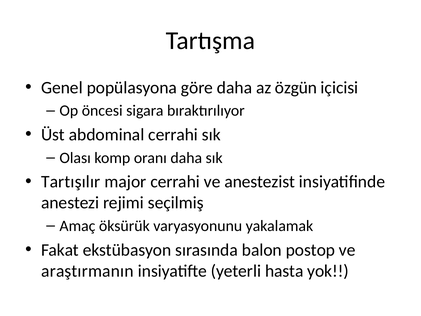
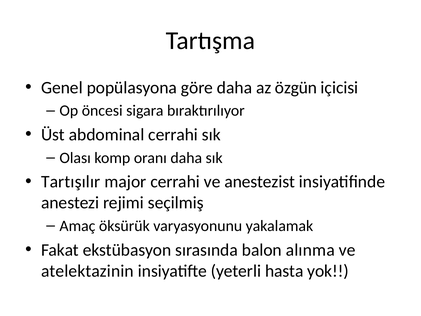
postop: postop -> alınma (310, 250)
araştırmanın: araştırmanın -> atelektazinin (87, 271)
